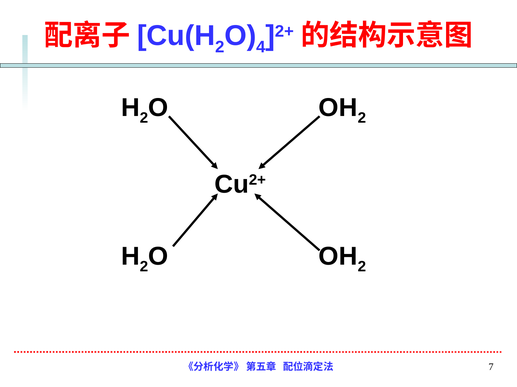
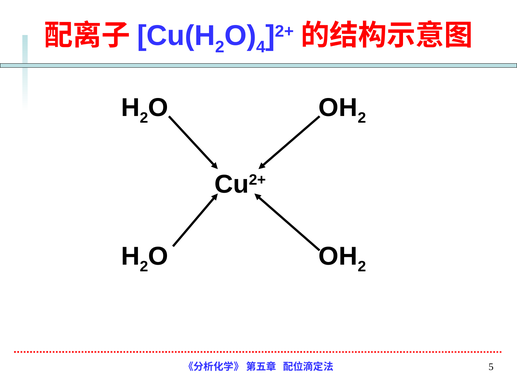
7: 7 -> 5 (491, 368)
